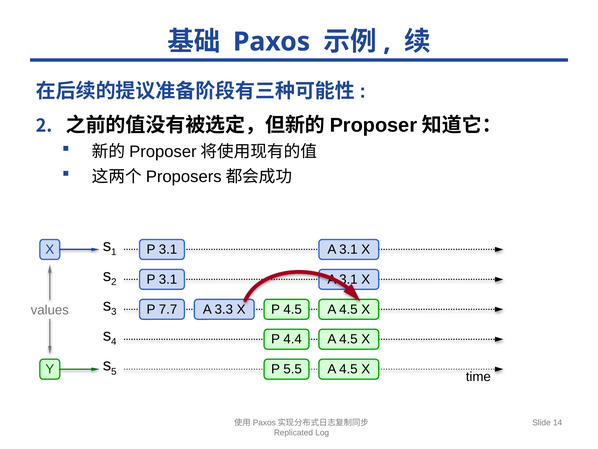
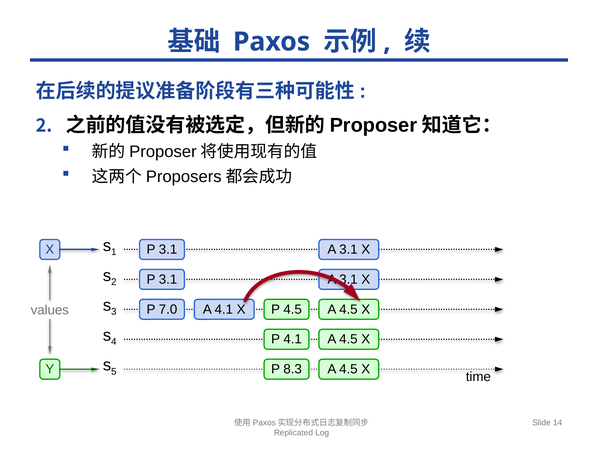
7.7: 7.7 -> 7.0 (168, 309)
A 3.3: 3.3 -> 4.1 (224, 309)
P 4.4: 4.4 -> 4.1 (293, 339)
5.5: 5.5 -> 8.3 (293, 369)
